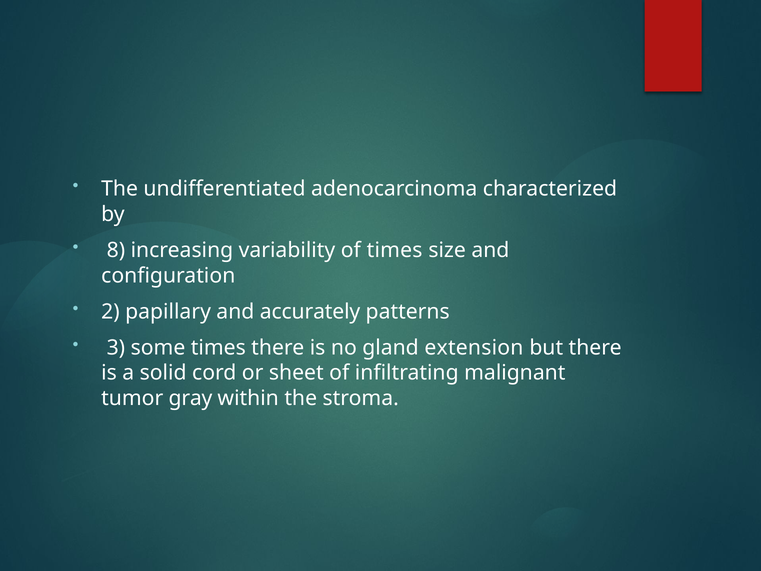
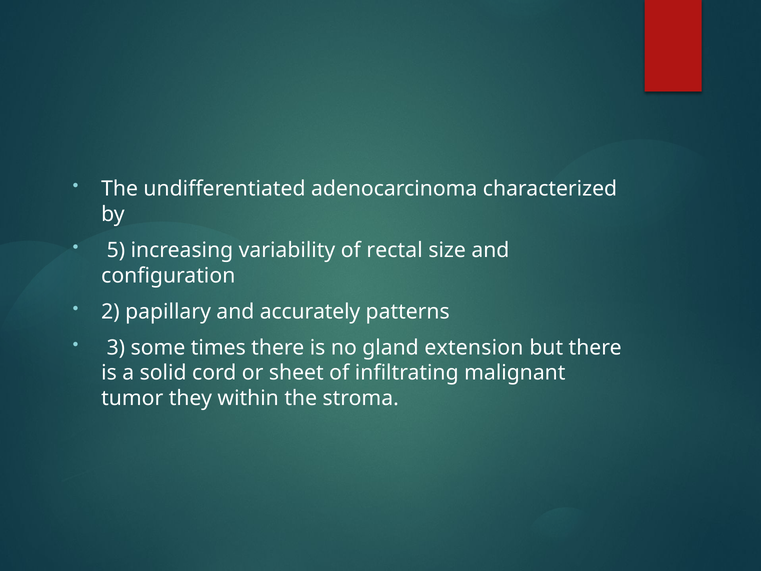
8: 8 -> 5 (116, 250)
of times: times -> rectal (395, 250)
gray: gray -> they (190, 398)
